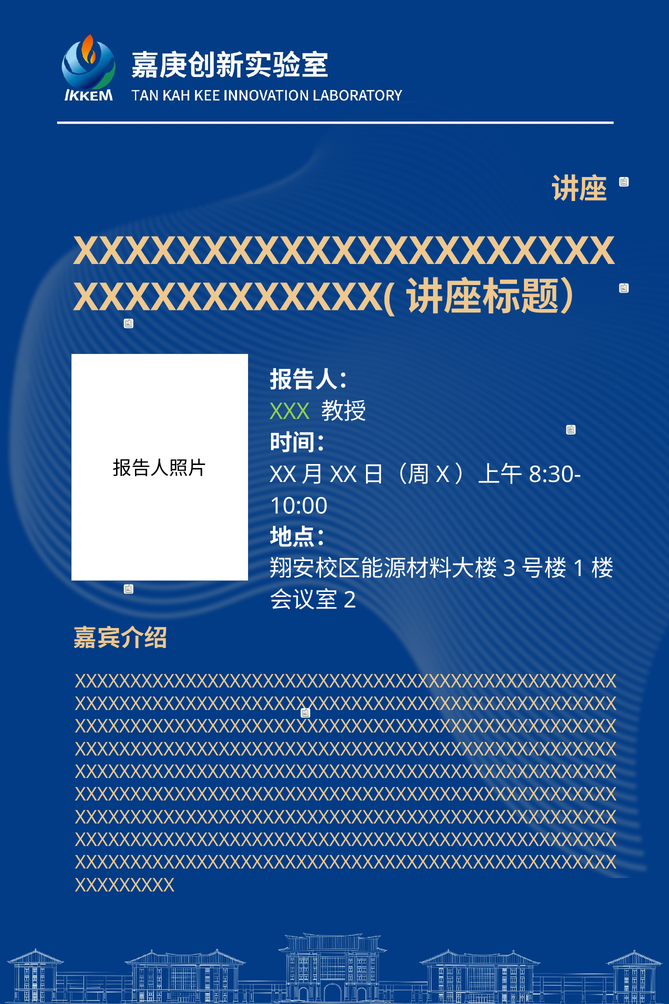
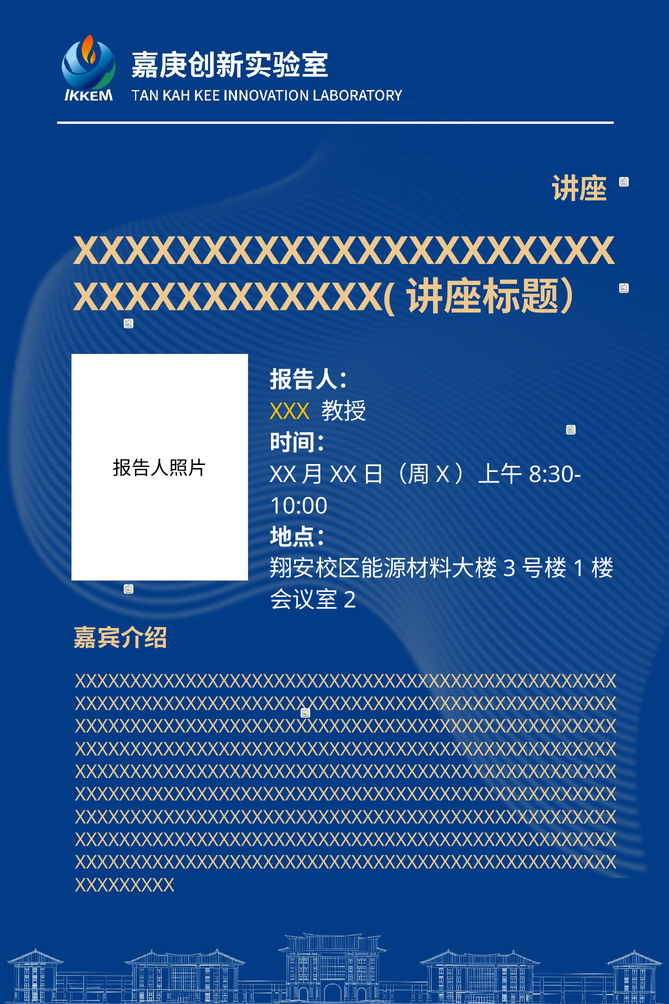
XXX colour: light green -> yellow (290, 411)
